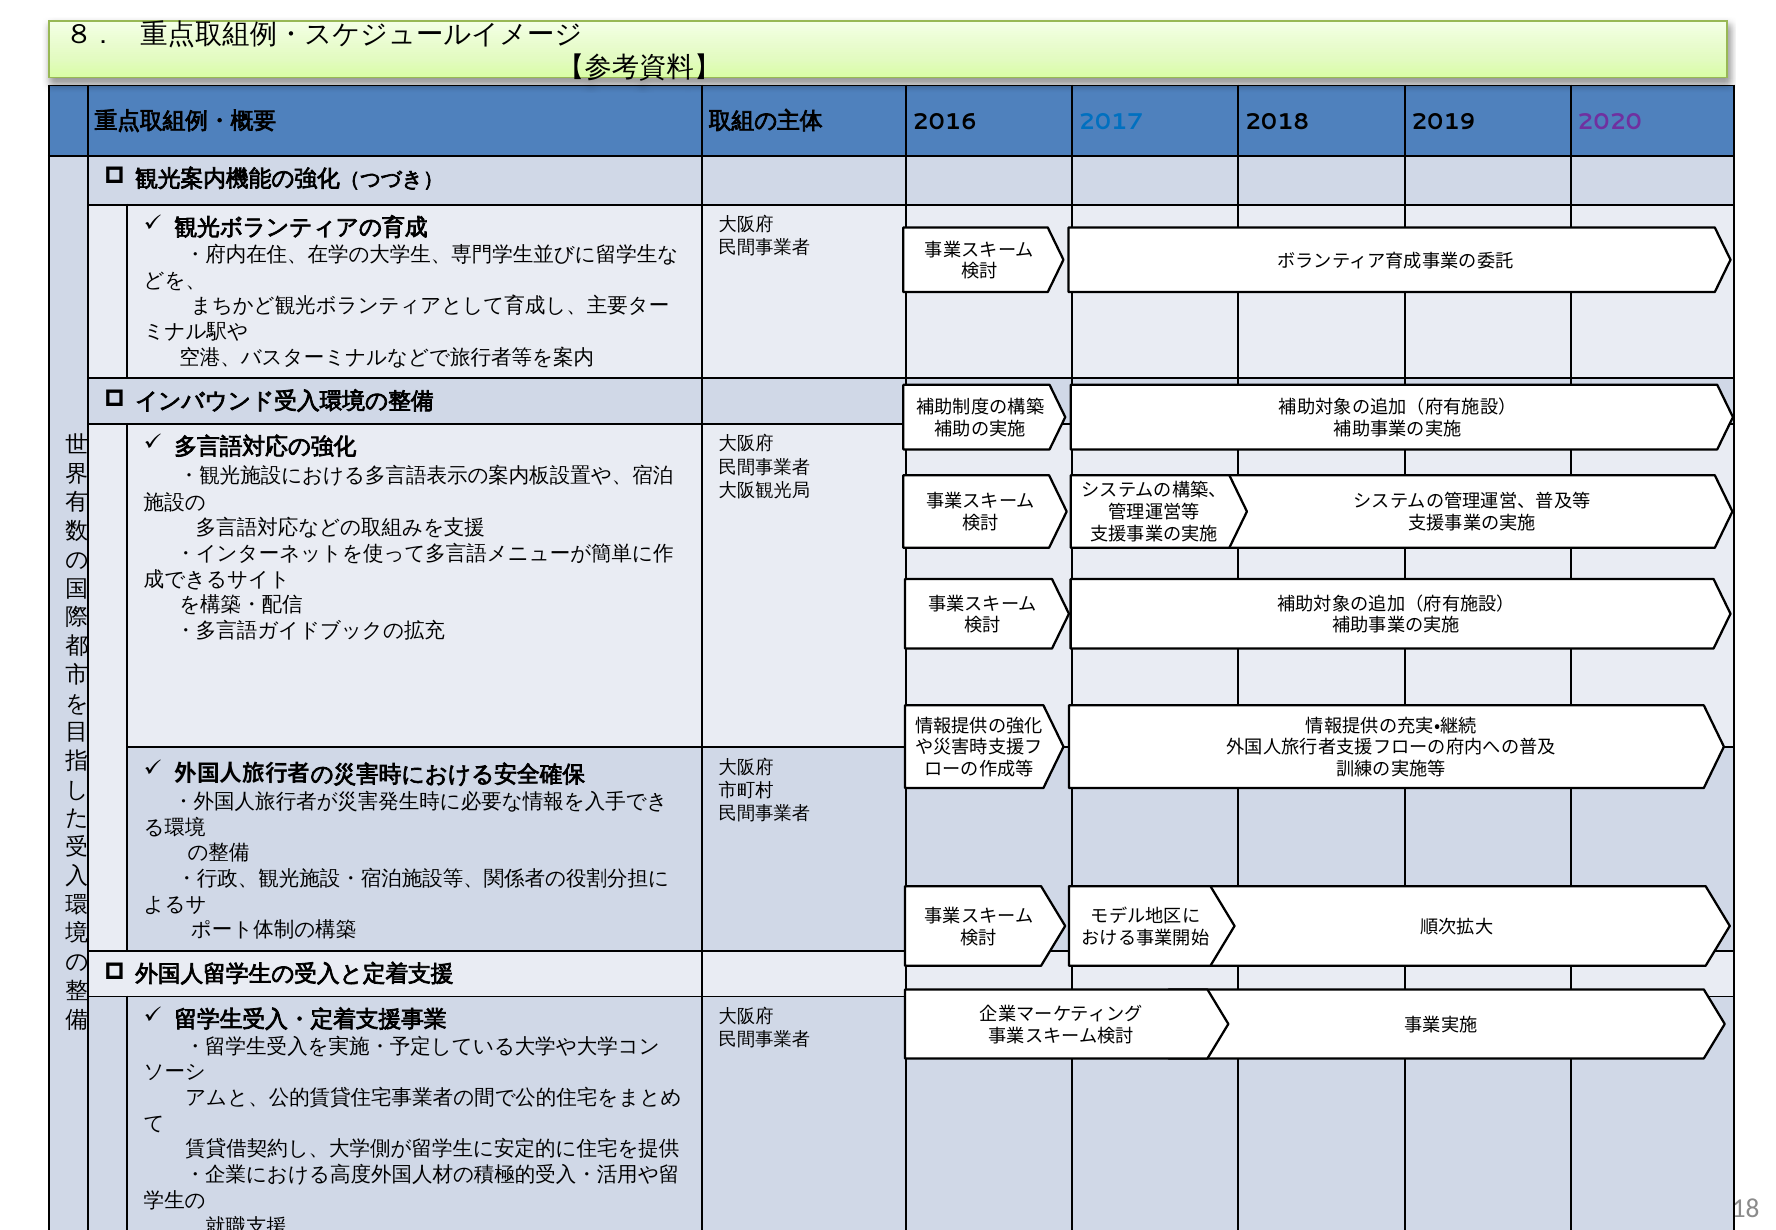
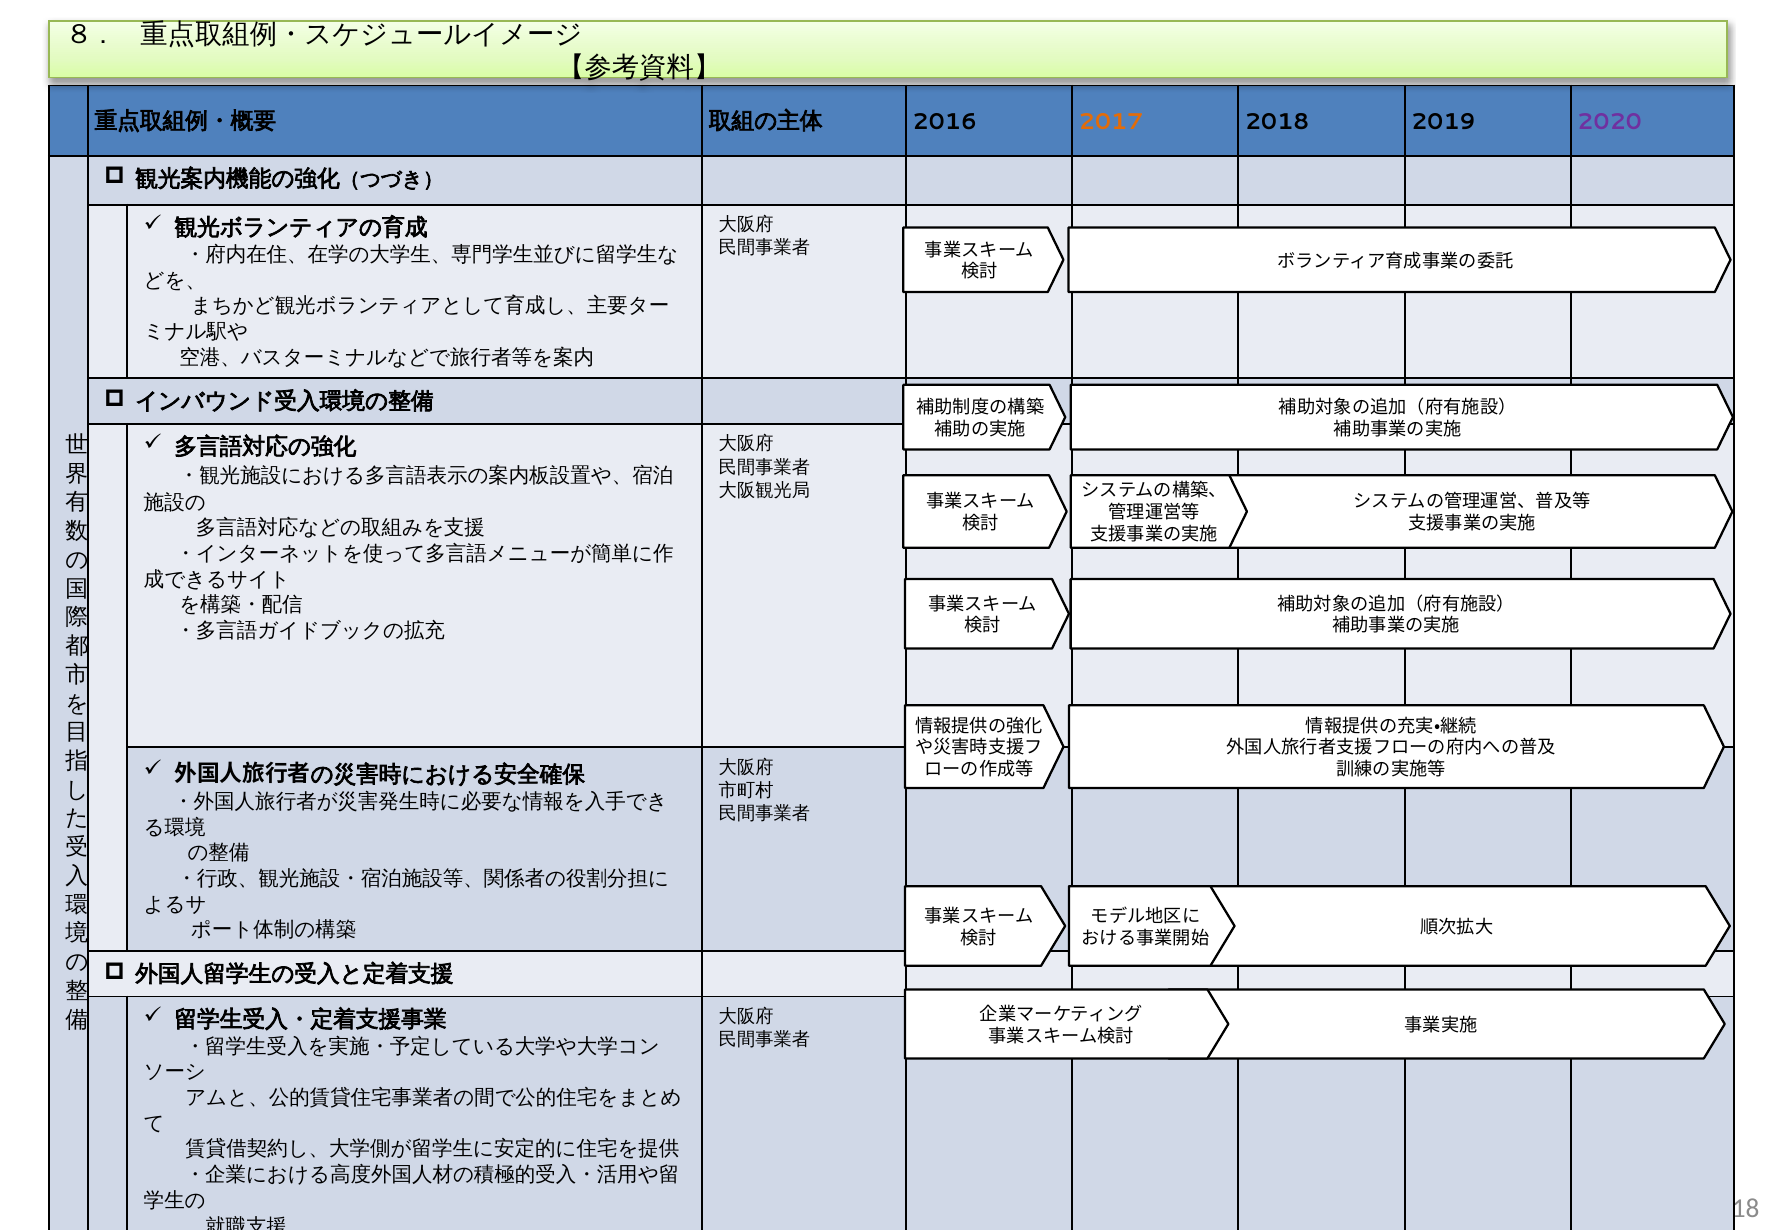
2017 colour: blue -> orange (1111, 122)
